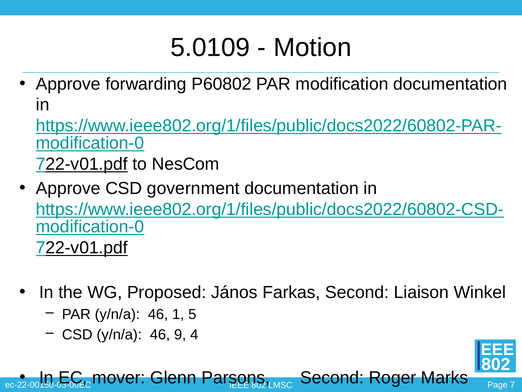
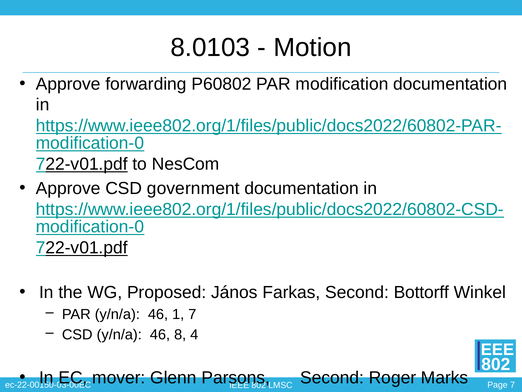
5.0109: 5.0109 -> 8.0103 (210, 48)
Liaison: Liaison -> Bottorff (421, 292)
1 5: 5 -> 7 (192, 314)
9: 9 -> 8 (180, 334)
